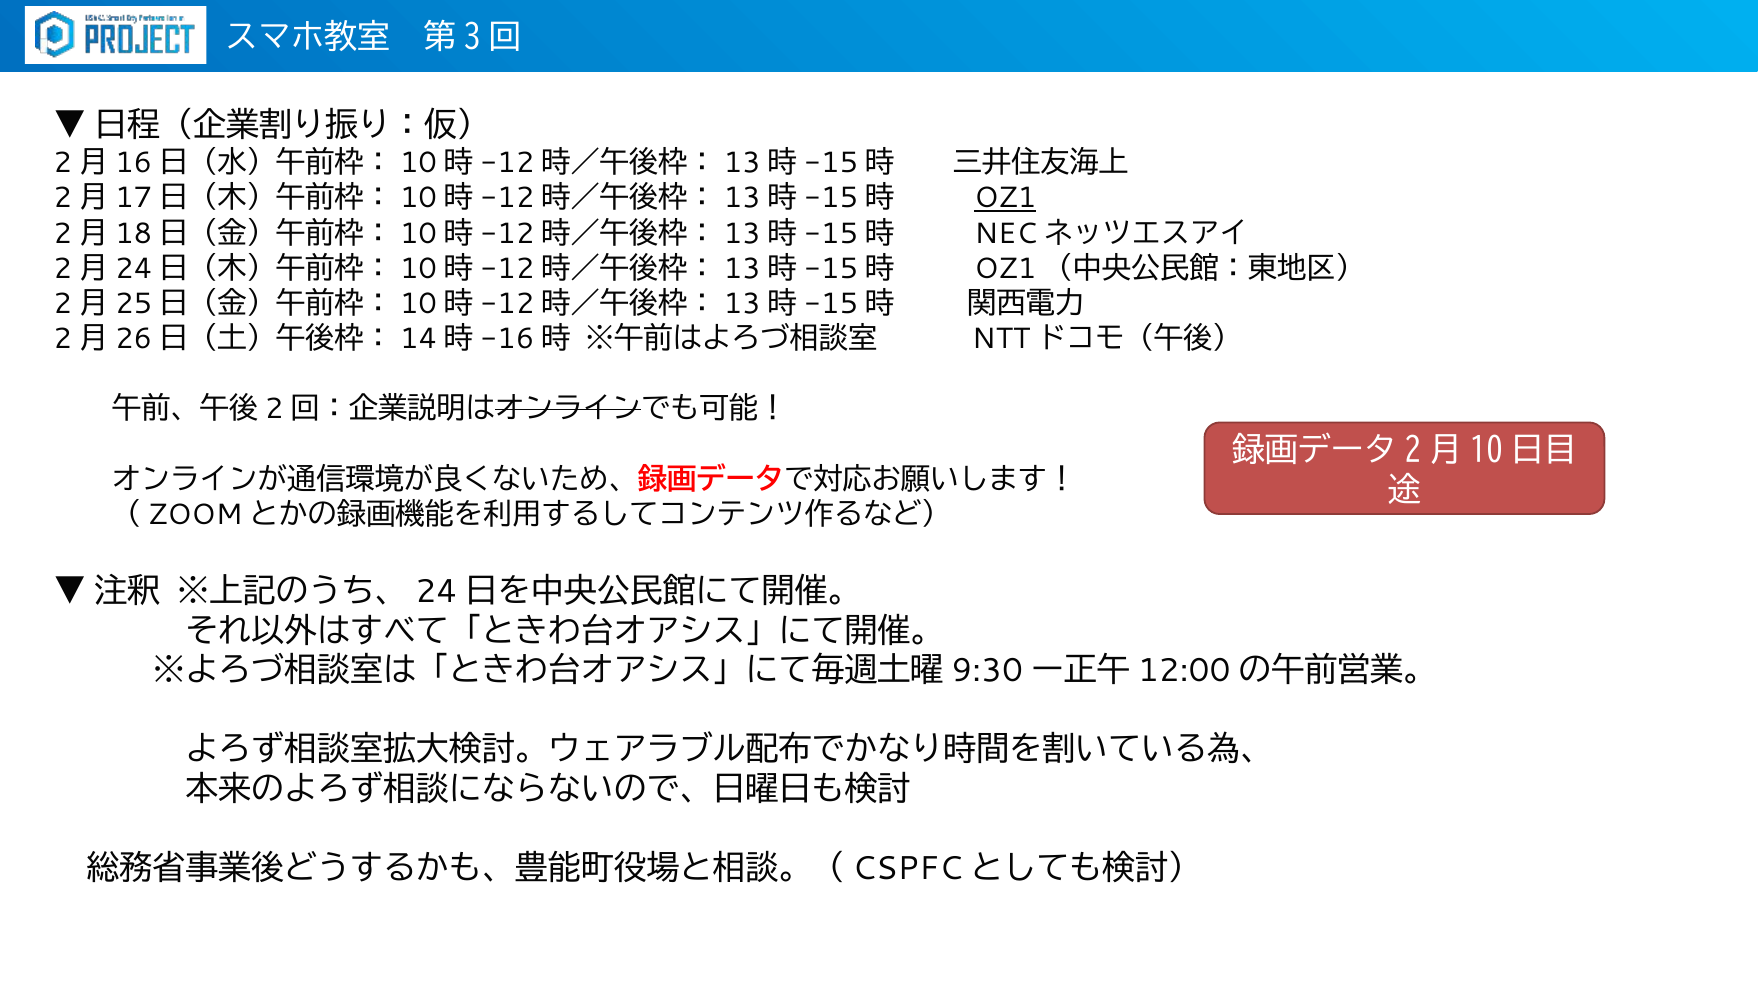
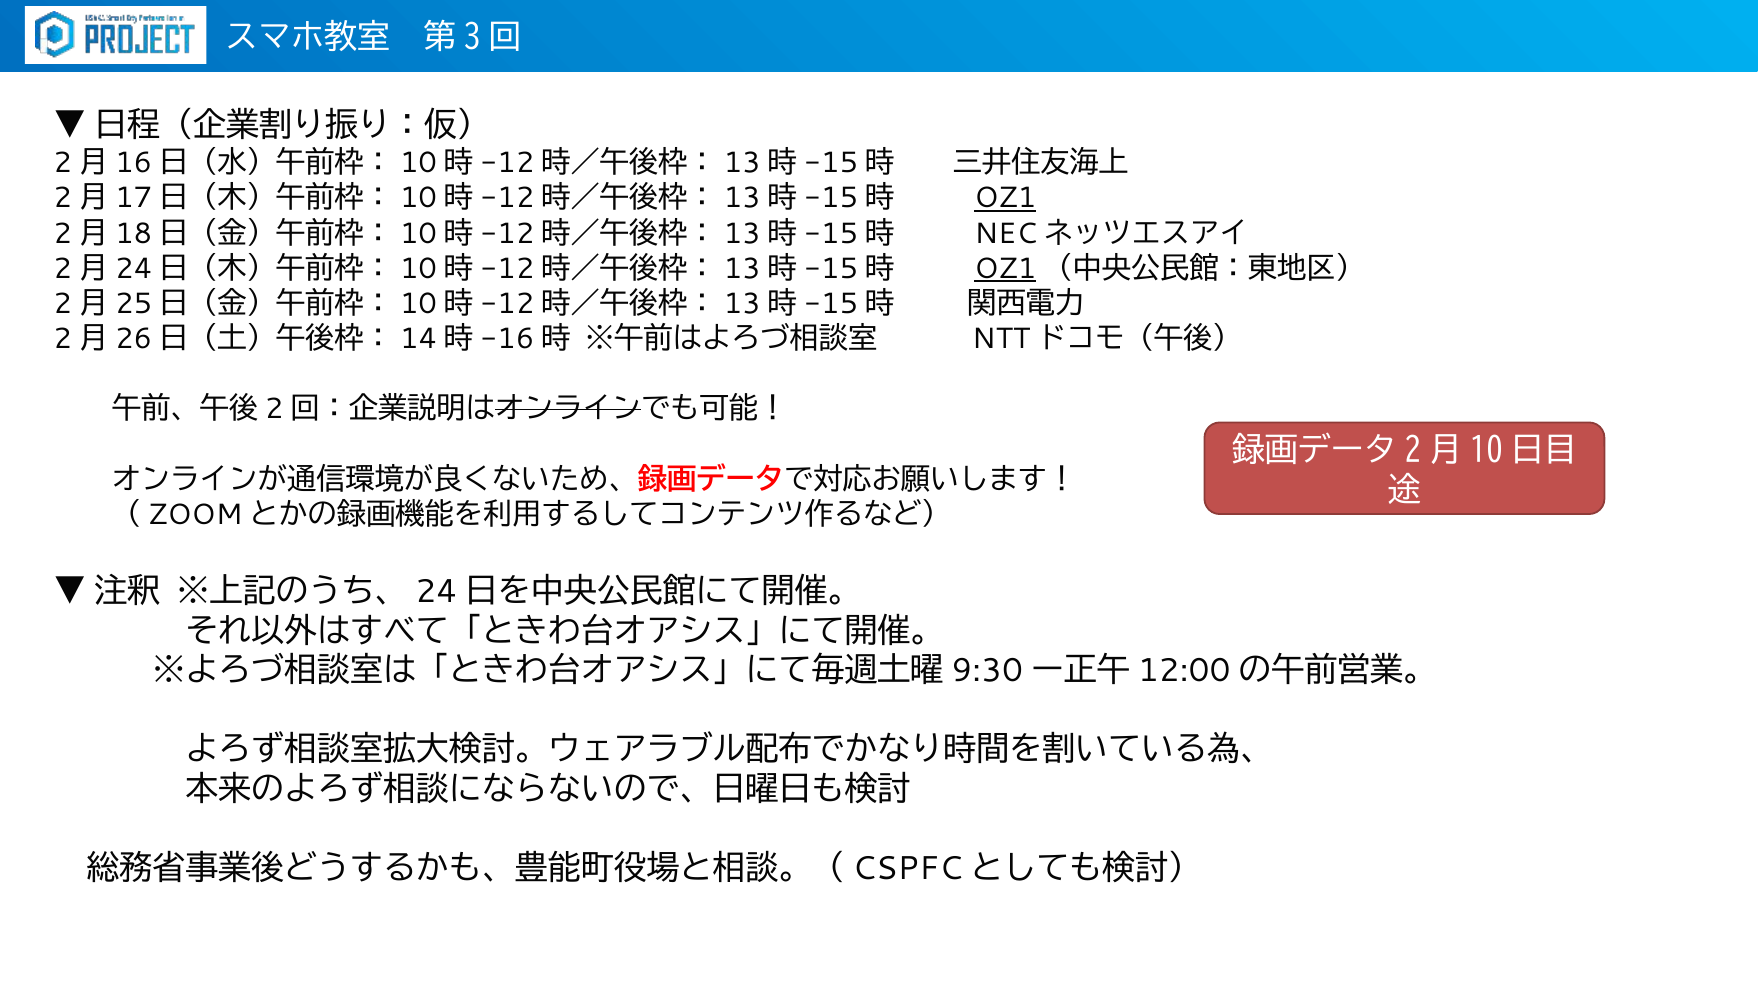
OZ1 underline: none -> present (1005, 268)
